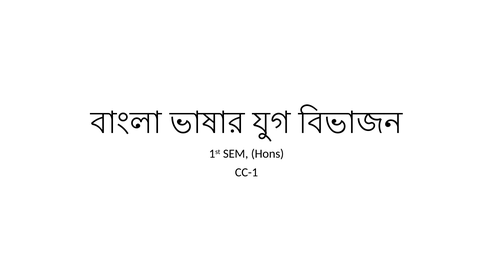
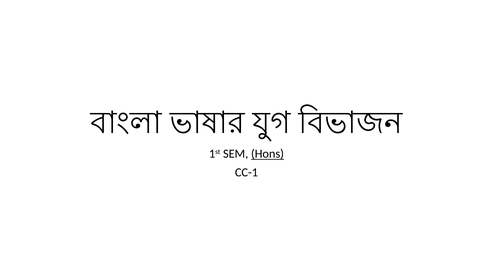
Hons underline: none -> present (268, 154)
